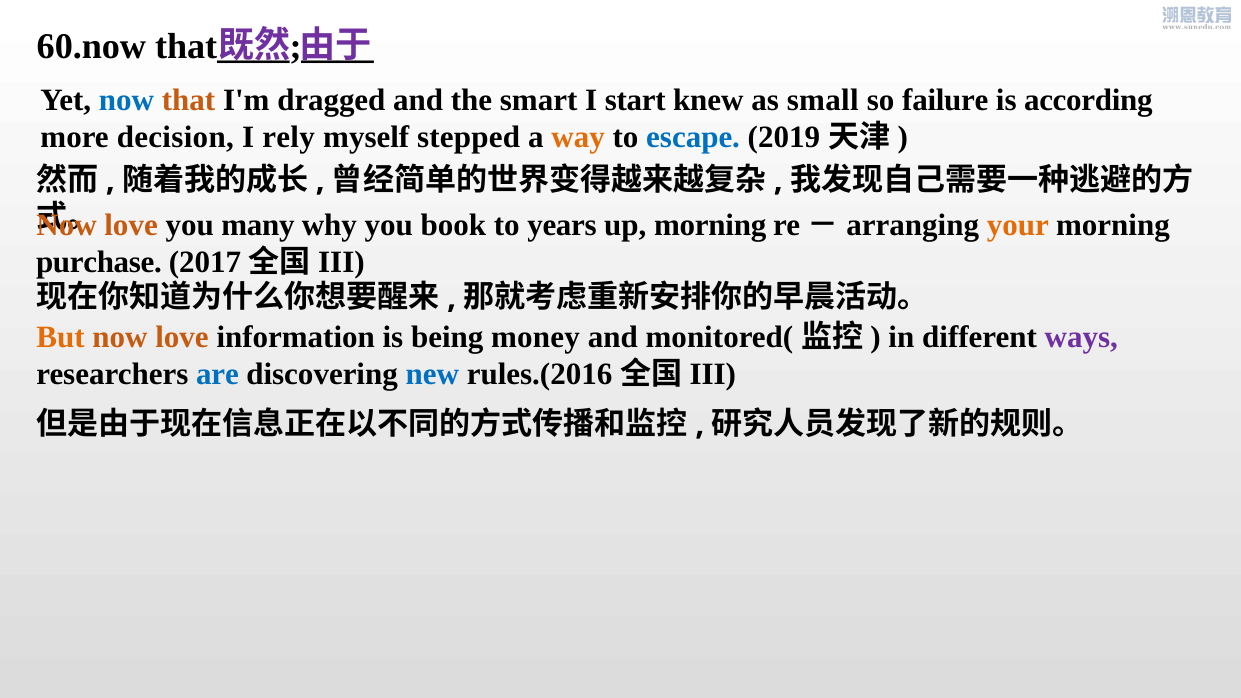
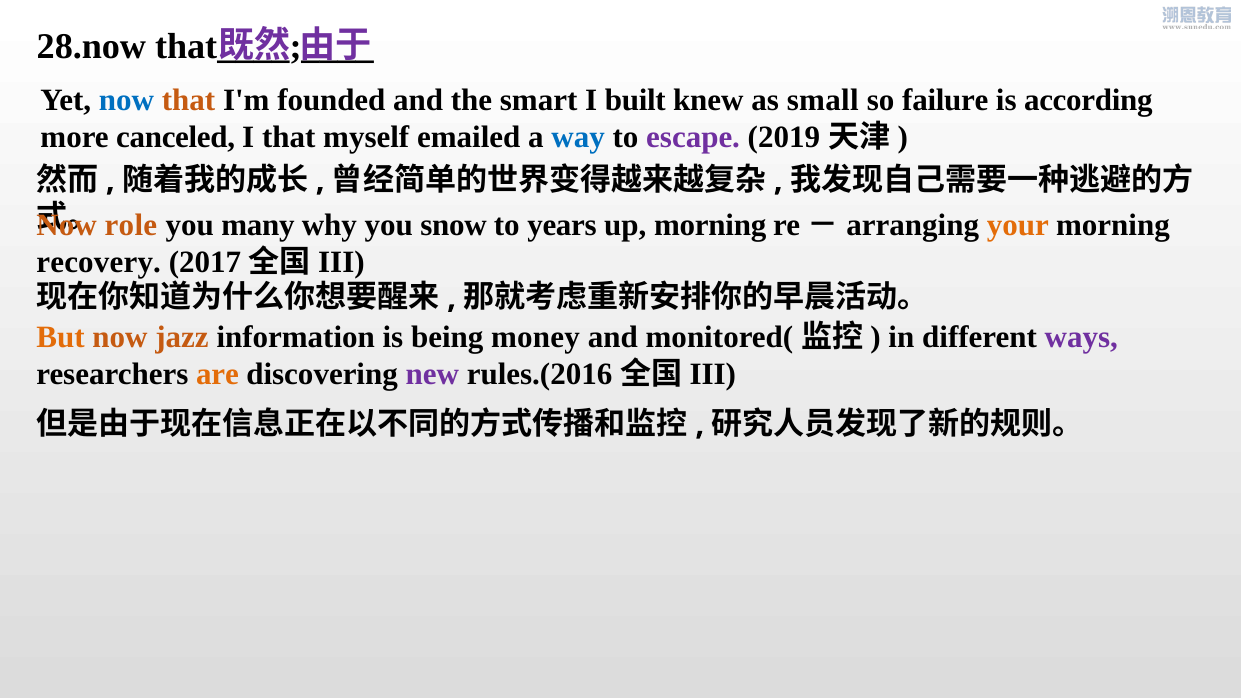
60.now: 60.now -> 28.now (91, 46)
dragged: dragged -> founded (331, 100)
start: start -> built (635, 100)
decision: decision -> canceled (176, 137)
I rely: rely -> that (289, 137)
stepped: stepped -> emailed (469, 137)
way colour: orange -> blue (578, 137)
escape colour: blue -> purple (693, 137)
love: love -> role (131, 225)
book: book -> snow (454, 225)
purchase: purchase -> recovery (99, 263)
love: love -> jazz (182, 337)
are colour: blue -> orange (217, 374)
new colour: blue -> purple (432, 374)
